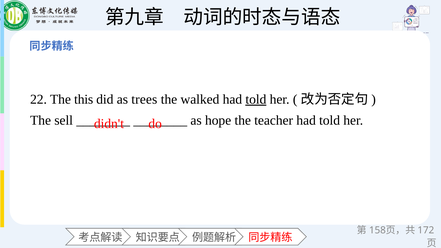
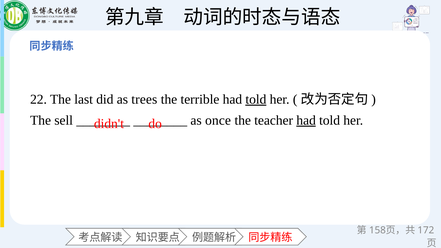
this: this -> last (84, 99)
walked: walked -> terrible (200, 99)
hope: hope -> once (218, 120)
had underline: none -> present (306, 120)
